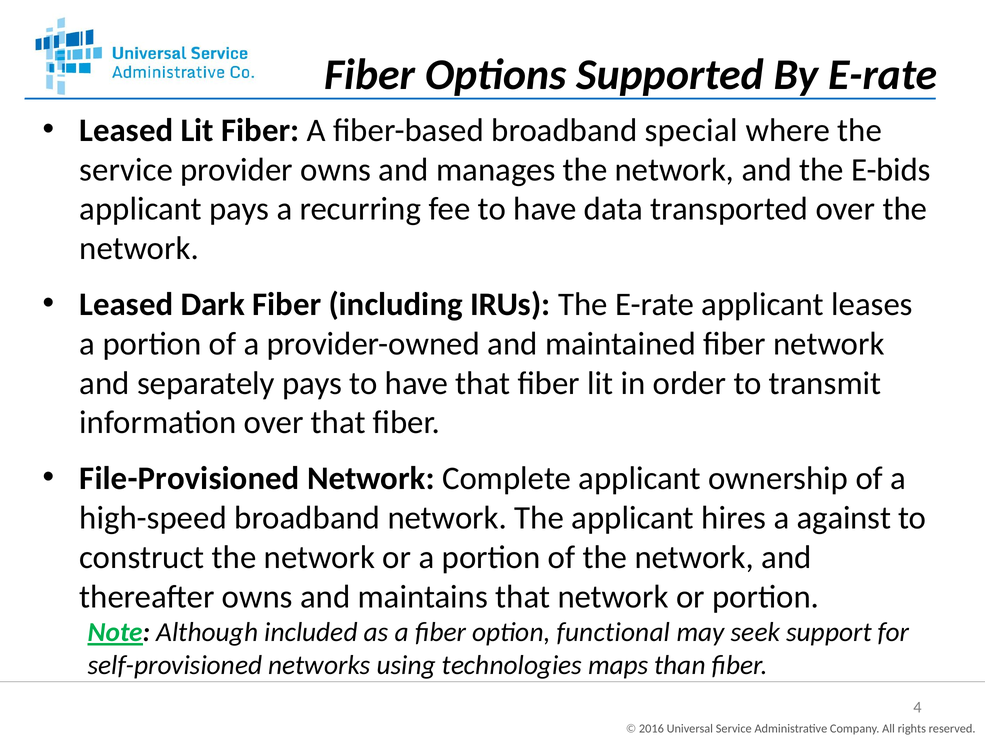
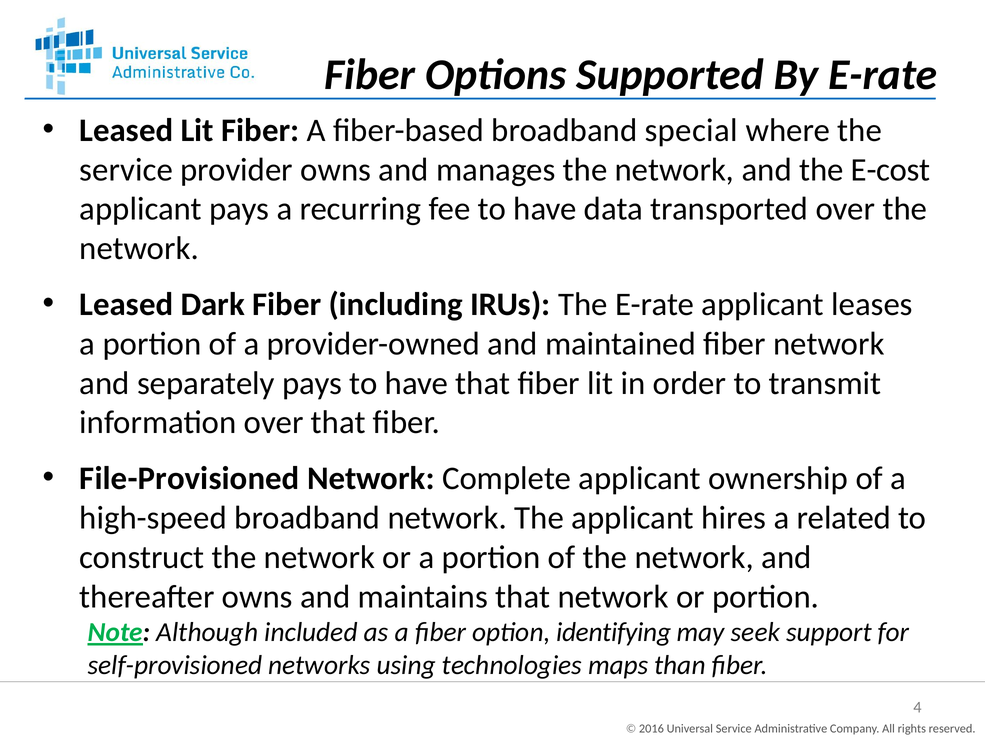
E-bids: E-bids -> E-cost (891, 170)
against: against -> related (844, 518)
functional: functional -> identifying (614, 632)
